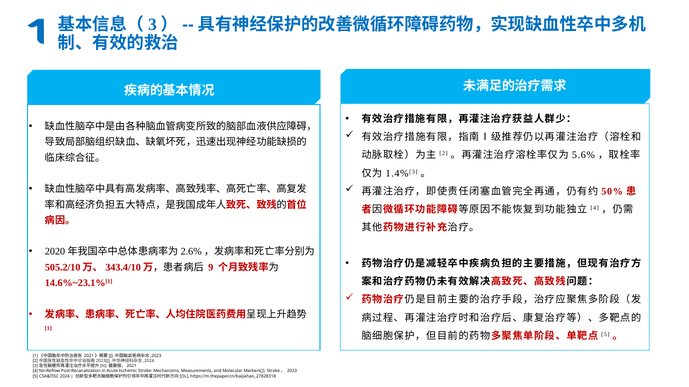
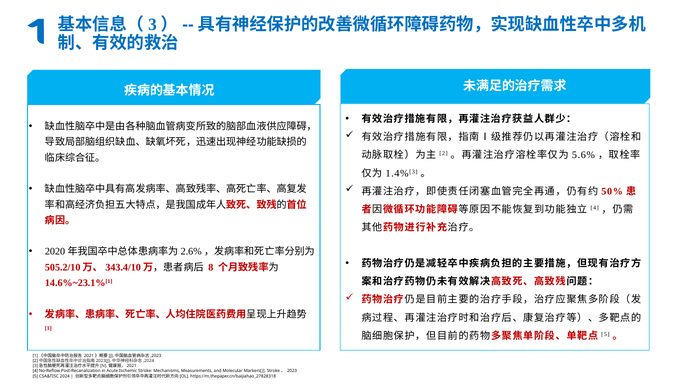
9: 9 -> 8 (211, 268)
